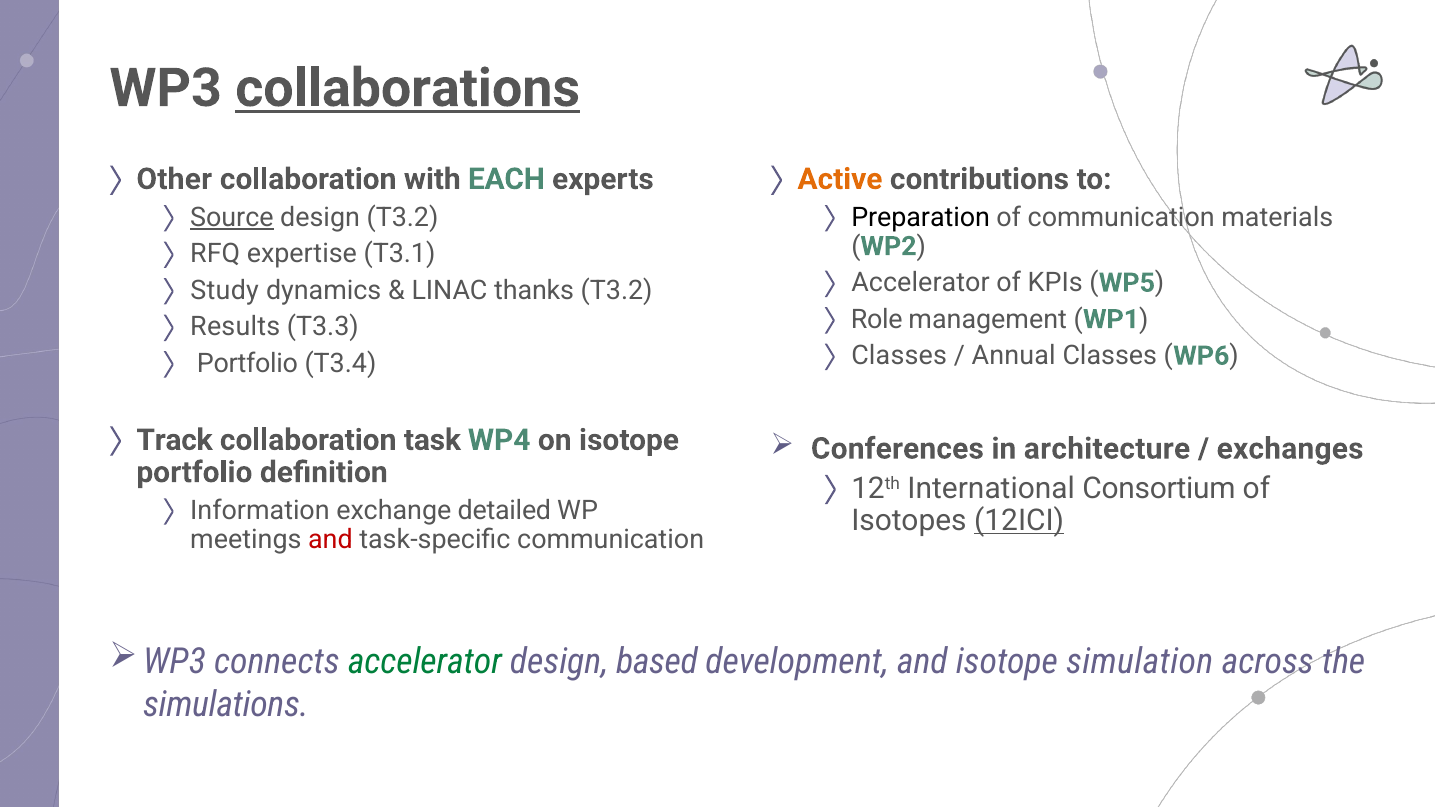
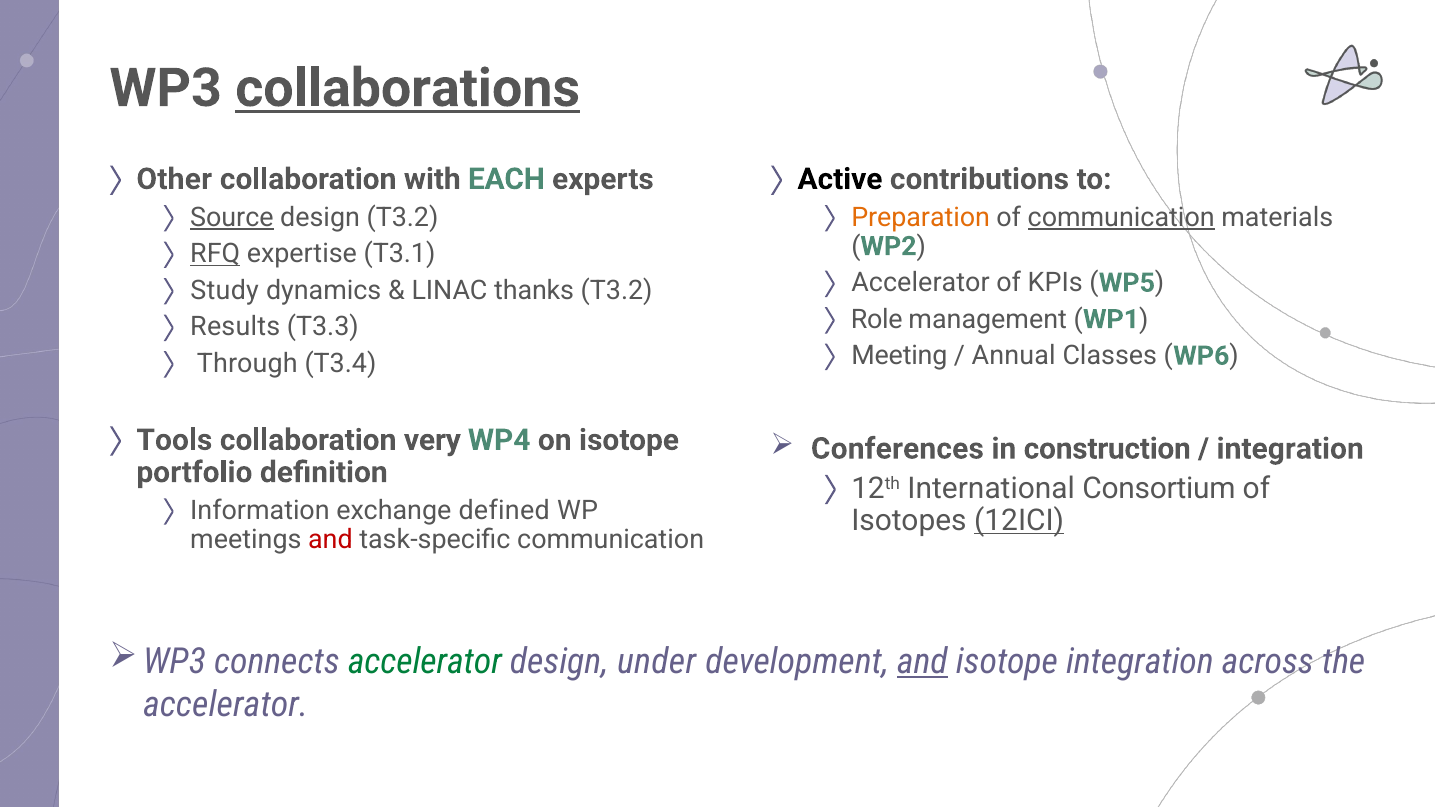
Active colour: orange -> black (840, 179)
Preparation colour: black -> orange (921, 217)
communication underline: none -> present (1121, 217)
RFQ underline: none -> present (215, 254)
Classes: Classes -> Meeting (899, 356)
Portfolio: Portfolio -> Through (247, 363)
Track: Track -> Tools (174, 440)
task: task -> very (432, 440)
architecture: architecture -> construction (1107, 449)
exchanges: exchanges -> integration (1290, 449)
detailed: detailed -> defined (504, 511)
based: based -> under (657, 662)
and underline: none -> present (922, 662)
isotope simulation: simulation -> integration (1140, 662)
simulations: simulations -> accelerator (226, 705)
